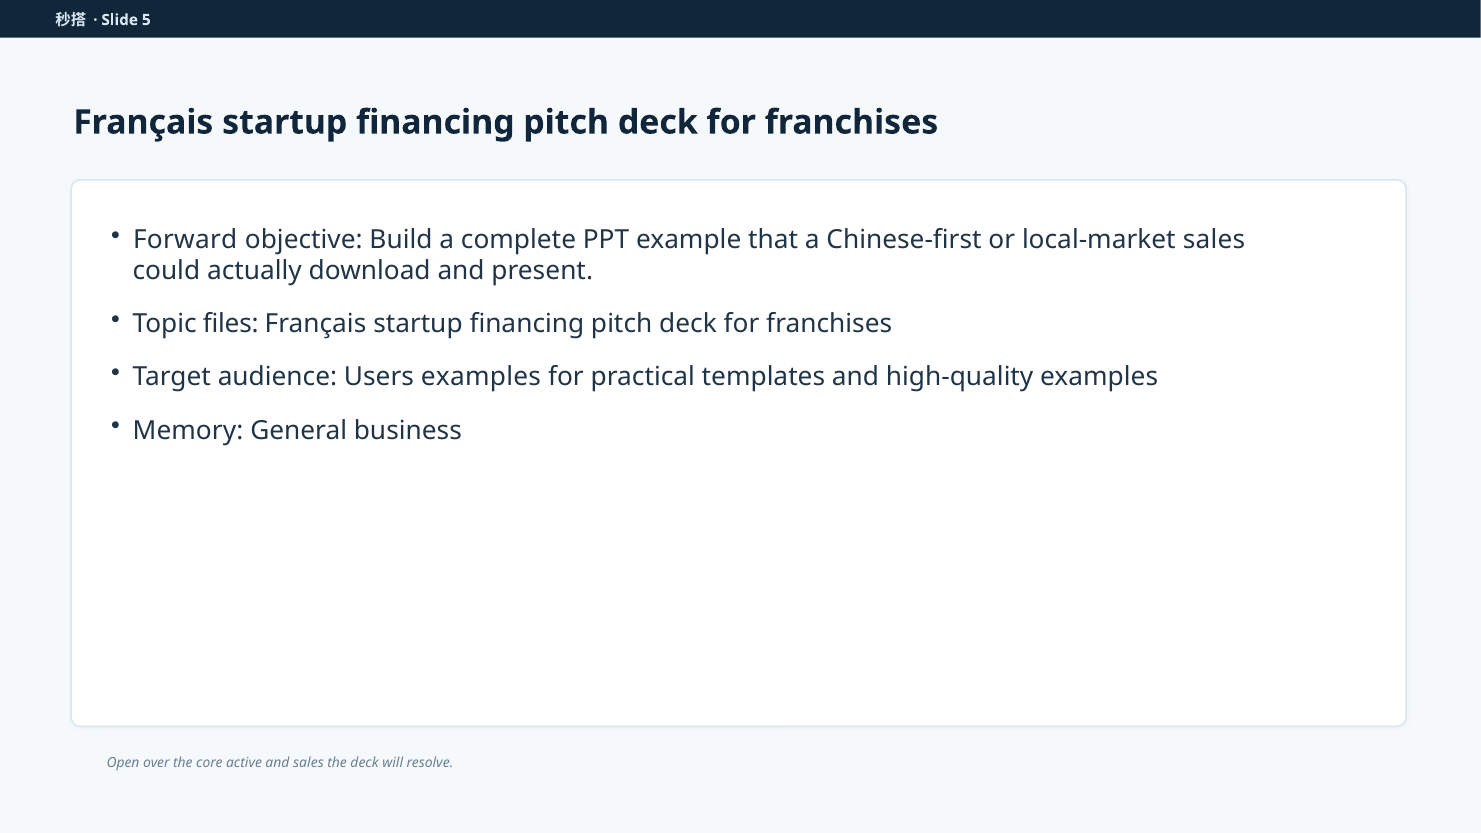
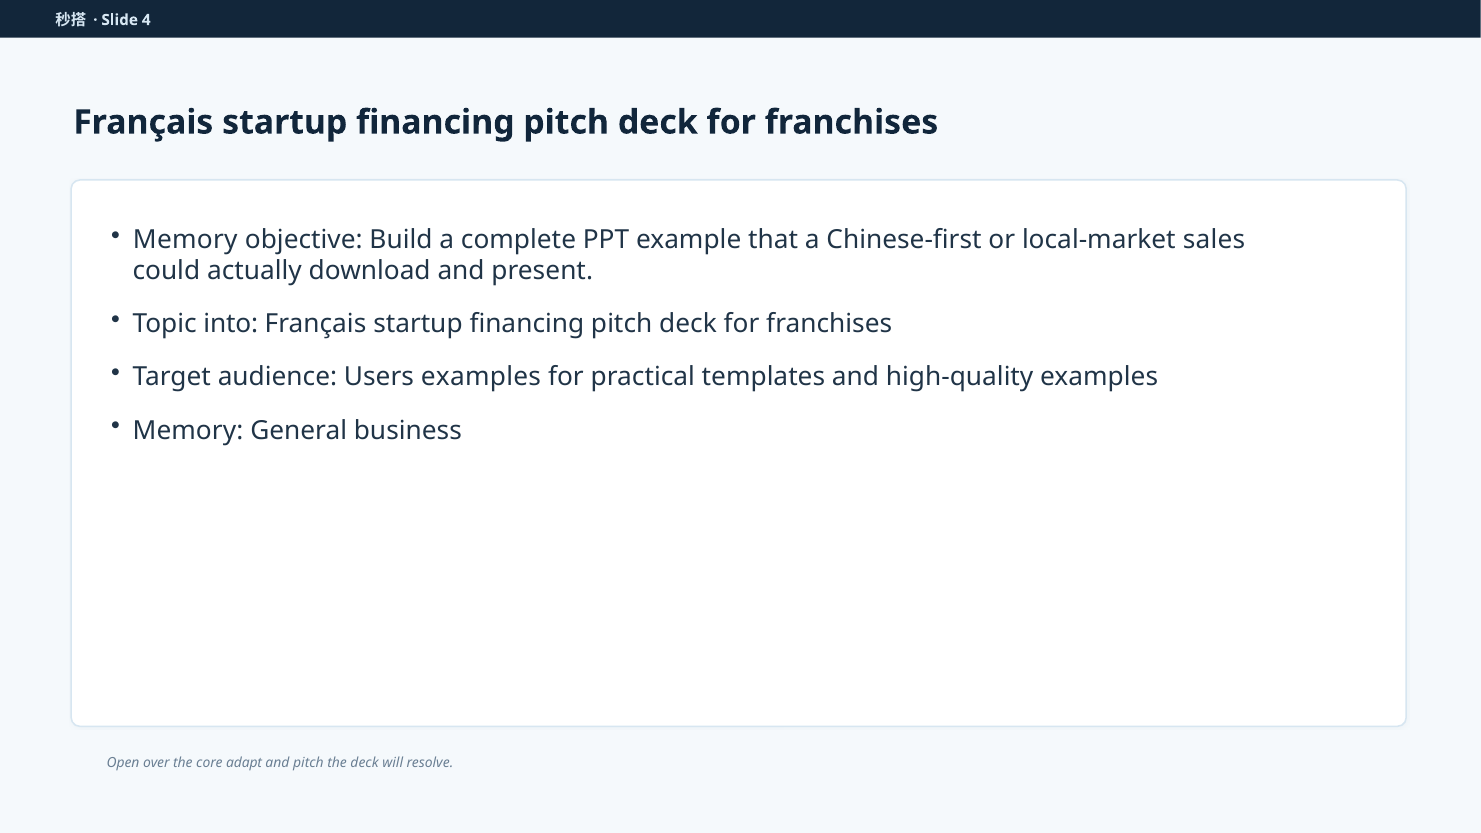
5: 5 -> 4 (146, 20)
Forward: Forward -> Memory (185, 240)
files: files -> into (231, 324)
active: active -> adapt (244, 763)
and sales: sales -> pitch (308, 763)
